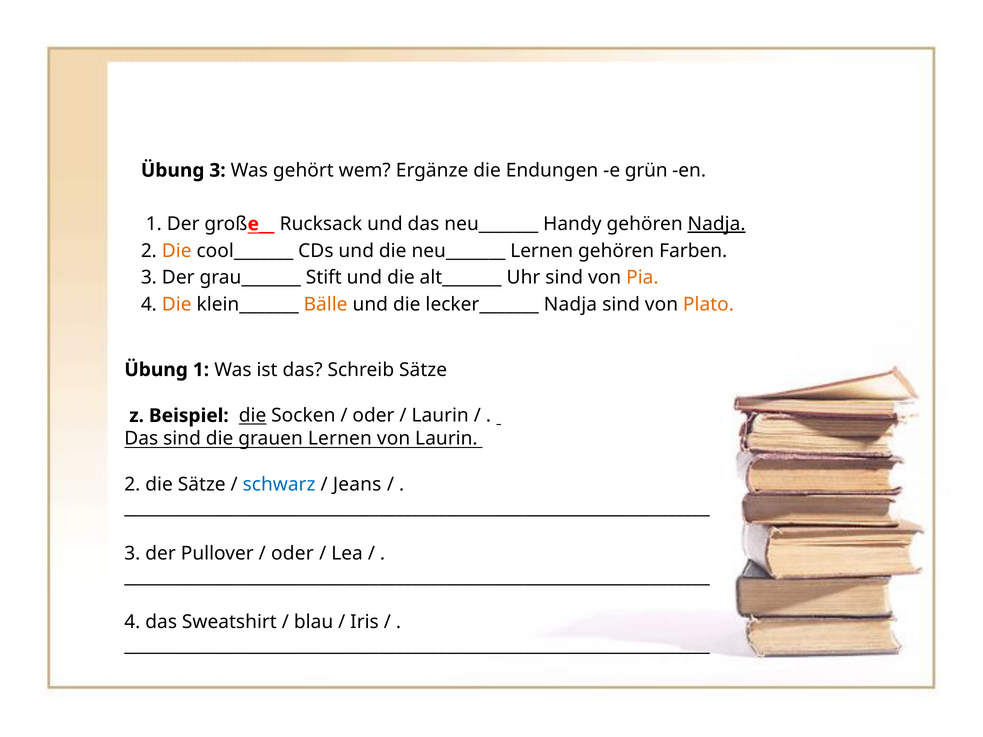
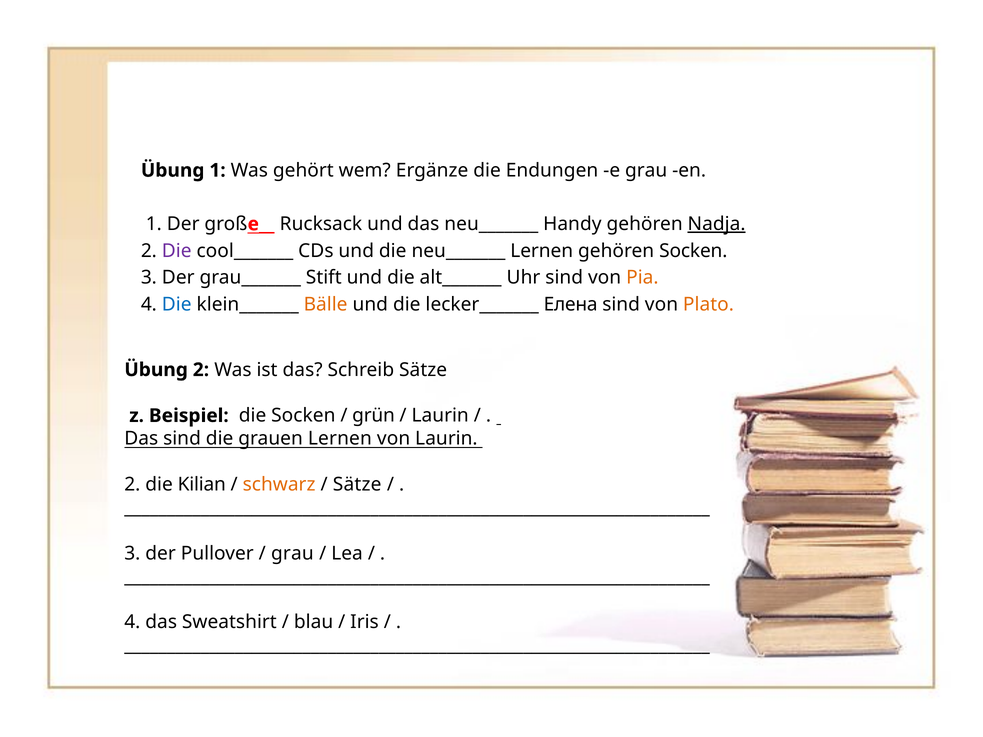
Übung 3: 3 -> 1 (218, 170)
e grün: grün -> grau (646, 170)
Die colour: orange -> purple (177, 251)
gehören Farben: Farben -> Socken (693, 251)
Die colour: orange -> blue (177, 304)
lecker_______ Nadja: Nadja -> Елена (571, 304)
Übung 1: 1 -> 2 (201, 370)
die underline: present -> none (253, 416)
oder: oder -> grün (374, 416)
die Sätze: Sätze -> Kilian (202, 485)
schwarz colour: blue -> orange (279, 485)
Jeans: Jeans -> Sätze (357, 485)
oder: oder -> grau (292, 553)
